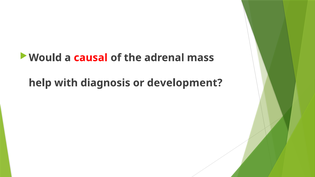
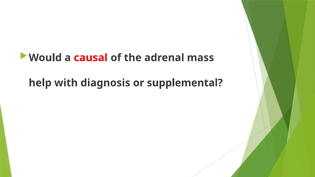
development: development -> supplemental (185, 83)
